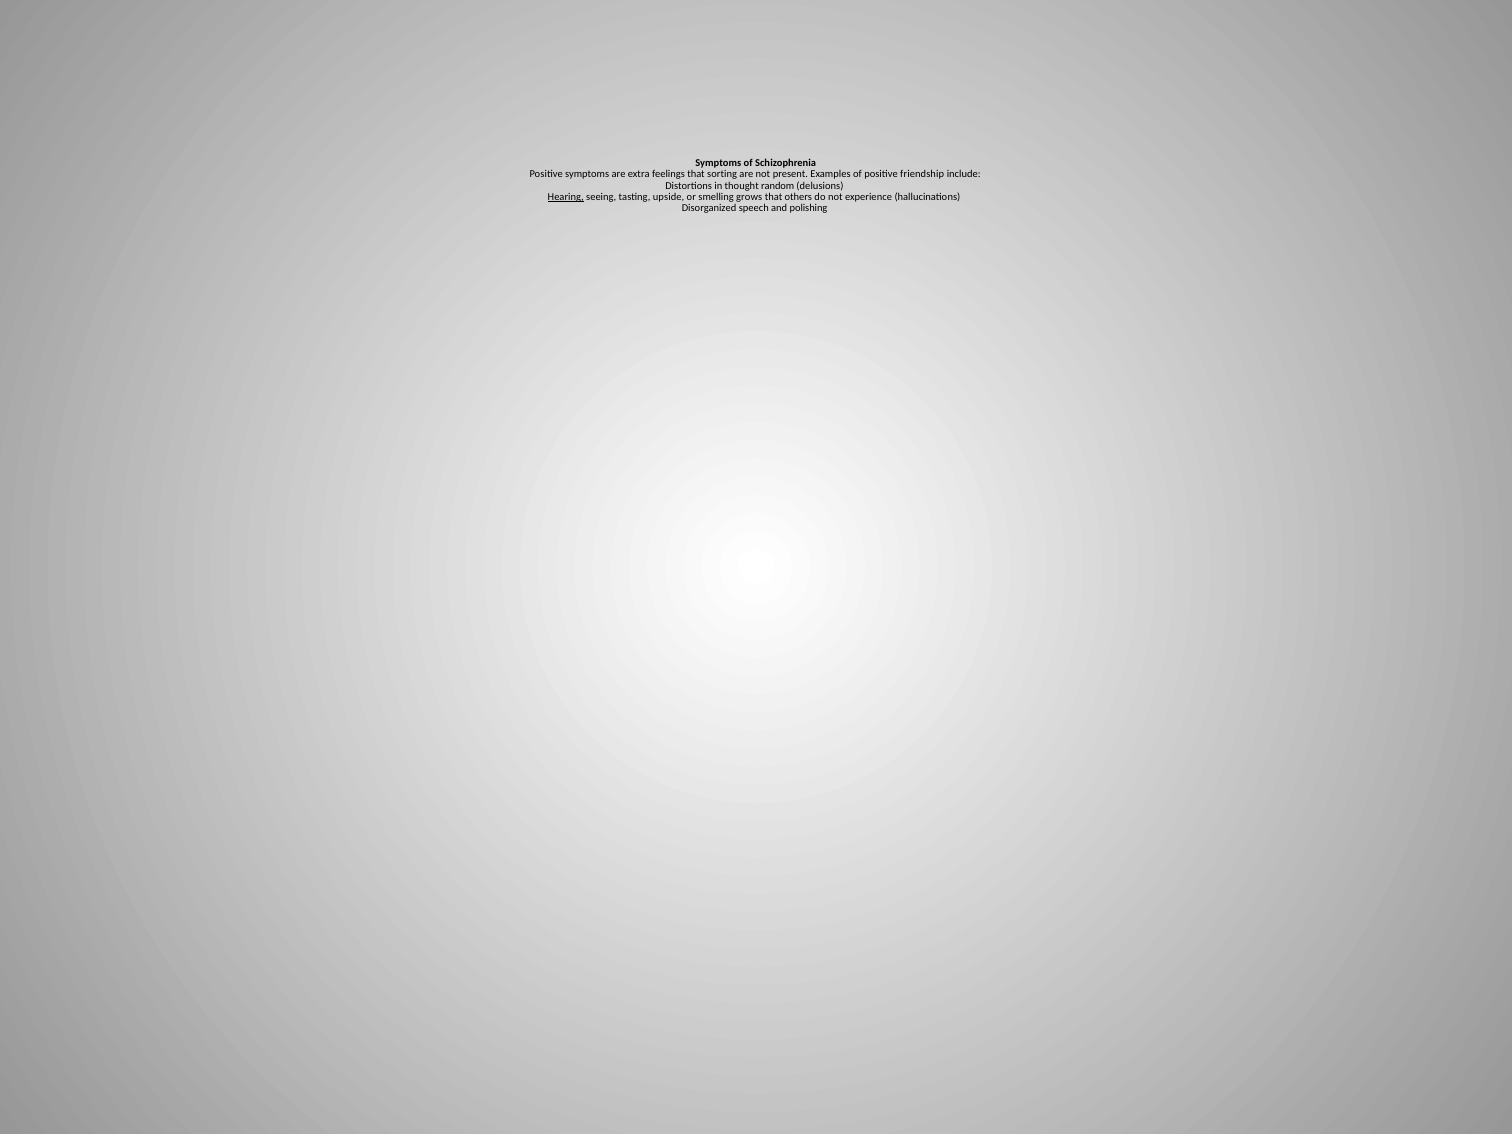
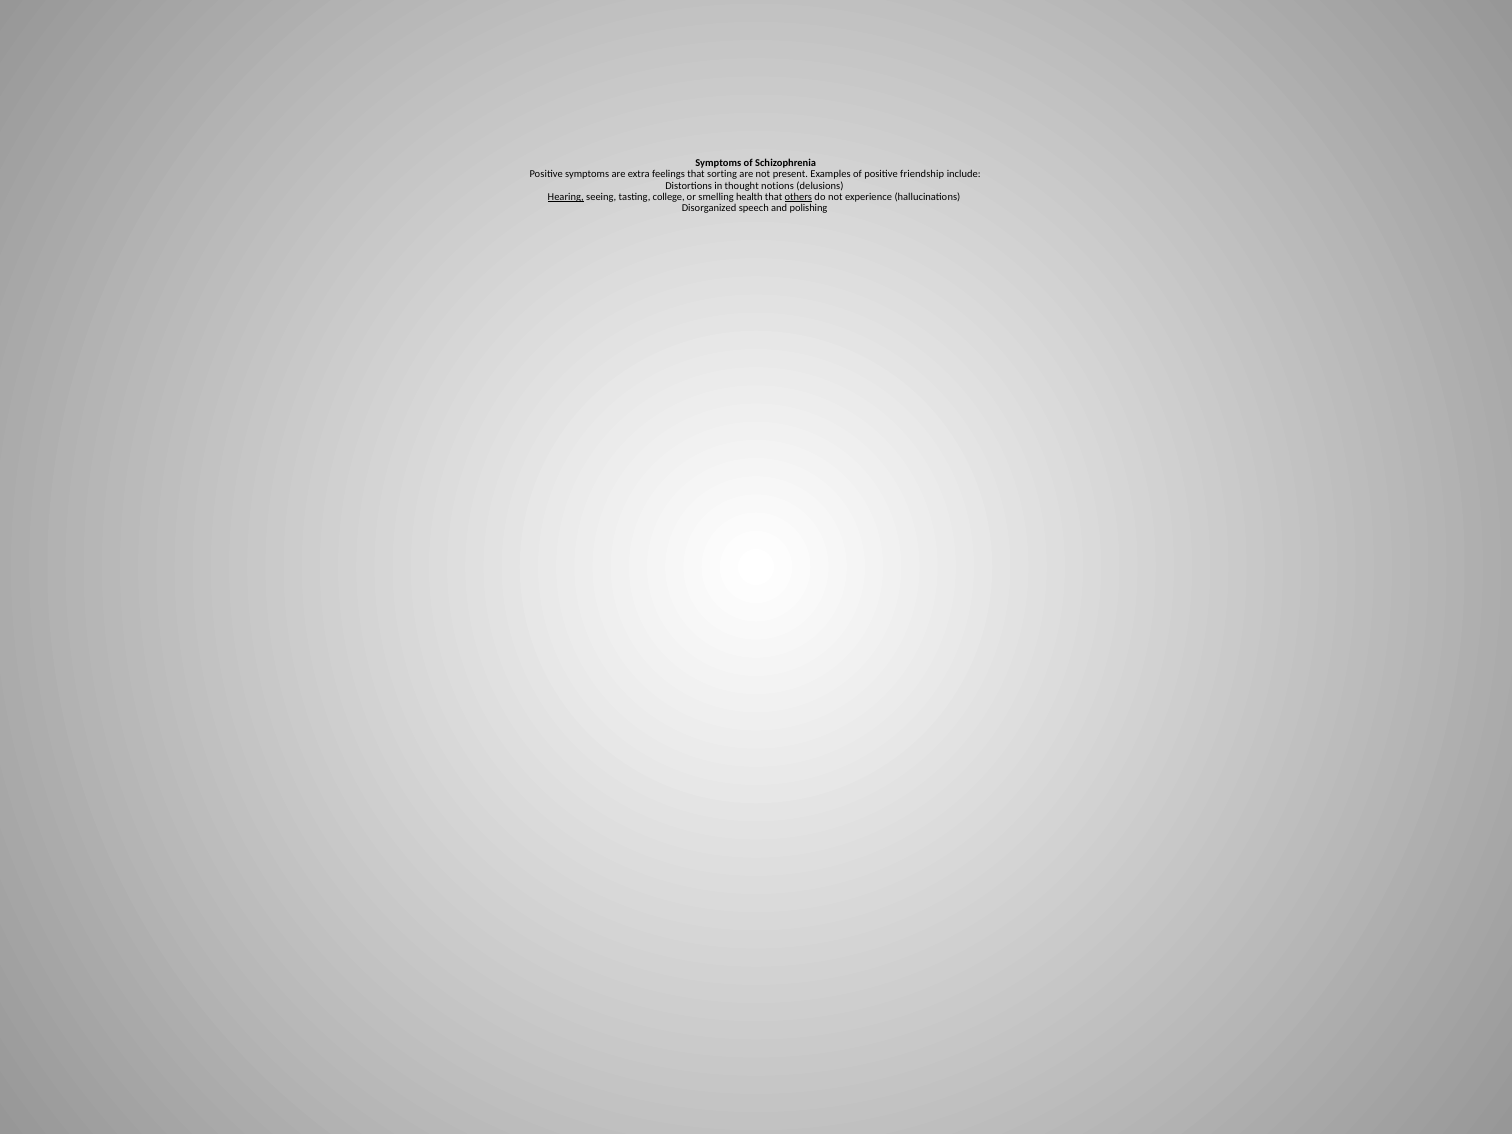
random: random -> notions (778, 186)
upside: upside -> college (669, 197)
grows: grows -> health (749, 197)
others underline: none -> present (798, 197)
